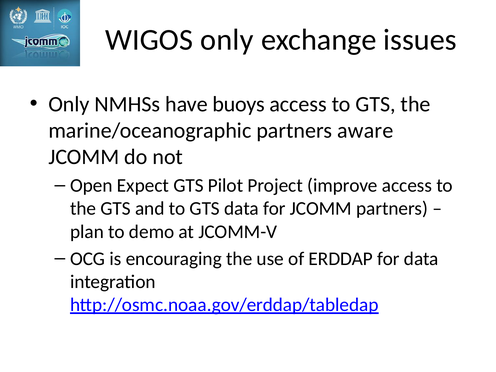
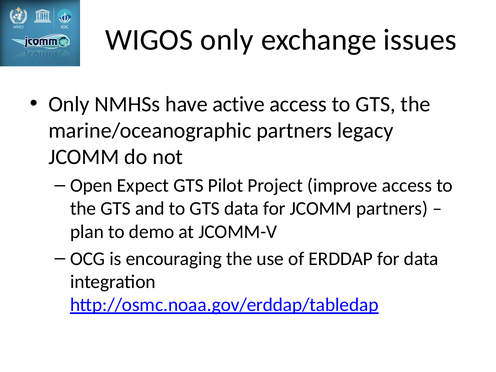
buoys: buoys -> active (239, 104)
aware: aware -> legacy (365, 131)
